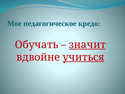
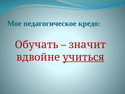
значит underline: present -> none (87, 45)
